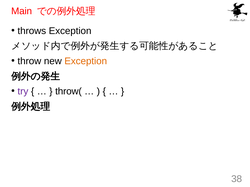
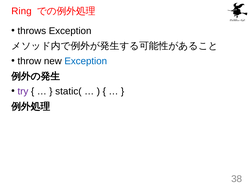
Main: Main -> Ring (21, 11)
Exception colour: orange -> blue (86, 61)
throw(: throw( -> static( (68, 91)
